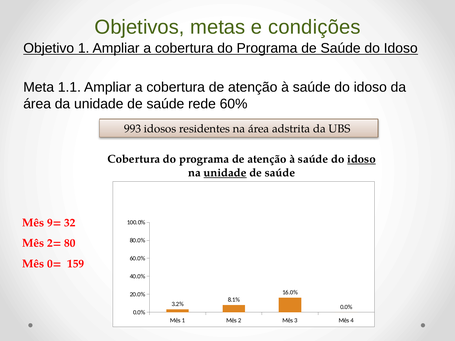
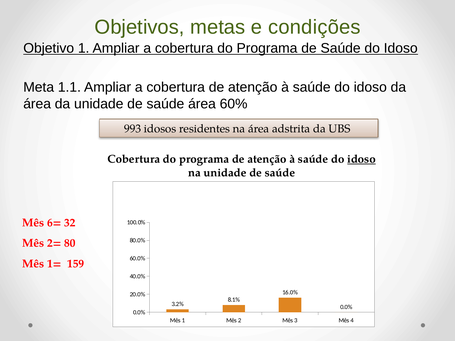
saúde rede: rede -> área (202, 104)
unidade underline: present -> none (225, 173)
9=: 9= -> 6= (54, 223)
0=: 0= -> 1= (54, 264)
